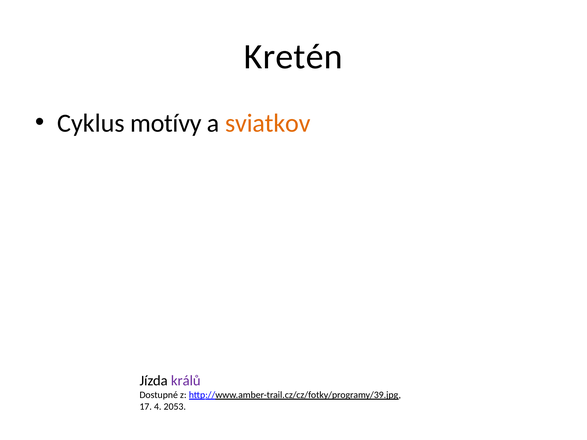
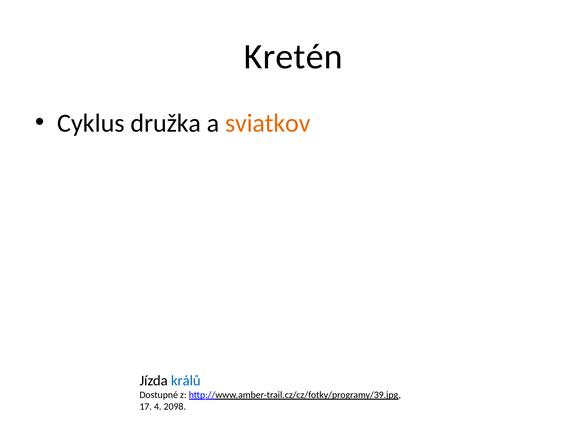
motívy: motívy -> družka (166, 123)
králů colour: purple -> blue (186, 381)
2053: 2053 -> 2098 (175, 407)
